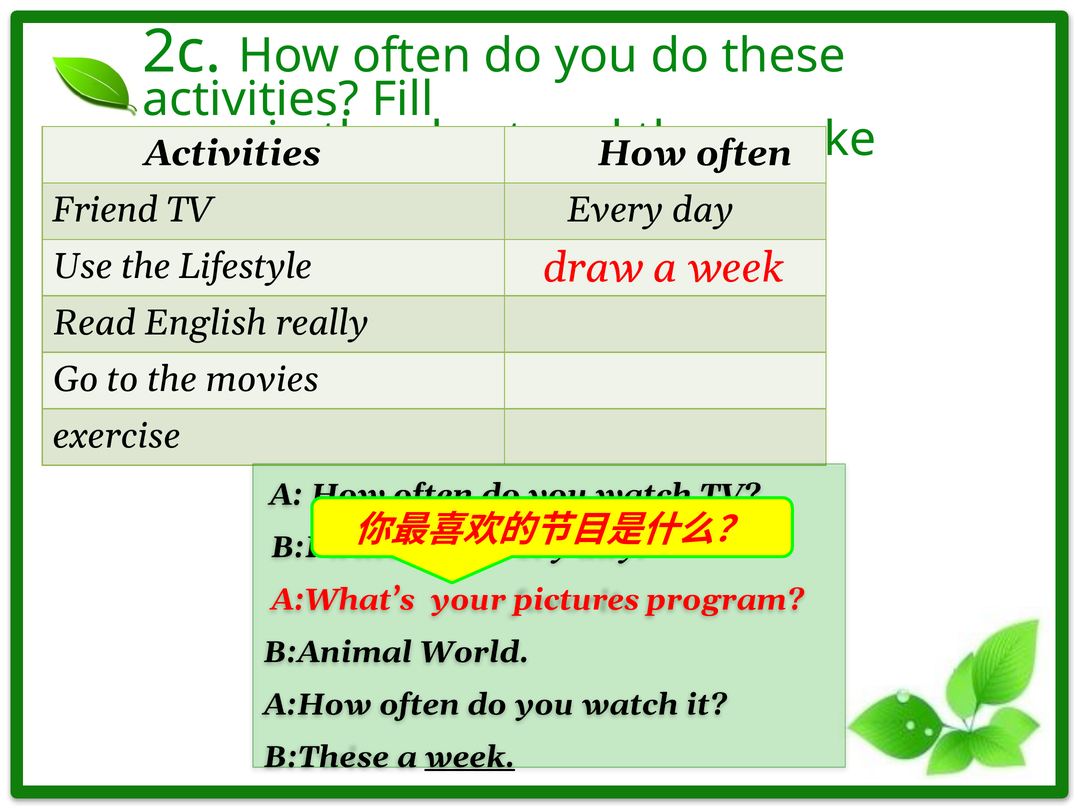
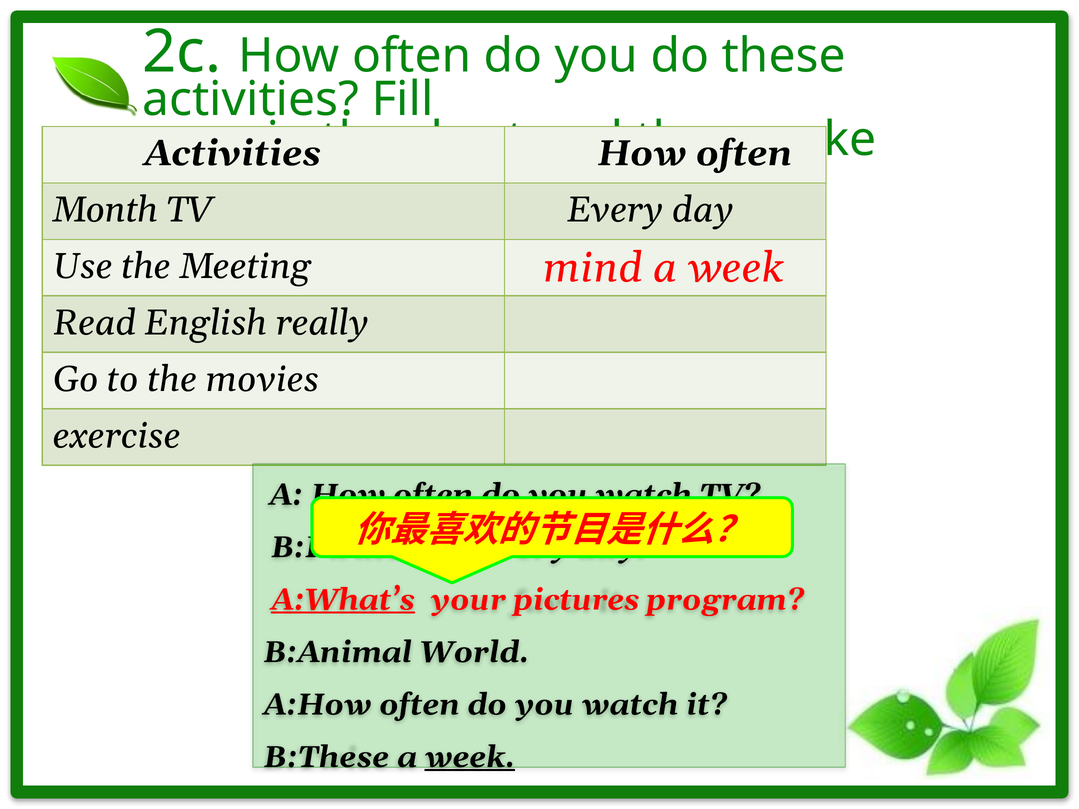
Friend: Friend -> Month (105, 210)
Lifestyle: Lifestyle -> Meeting (246, 266)
draw: draw -> mind (593, 268)
A:What’s underline: none -> present (343, 600)
